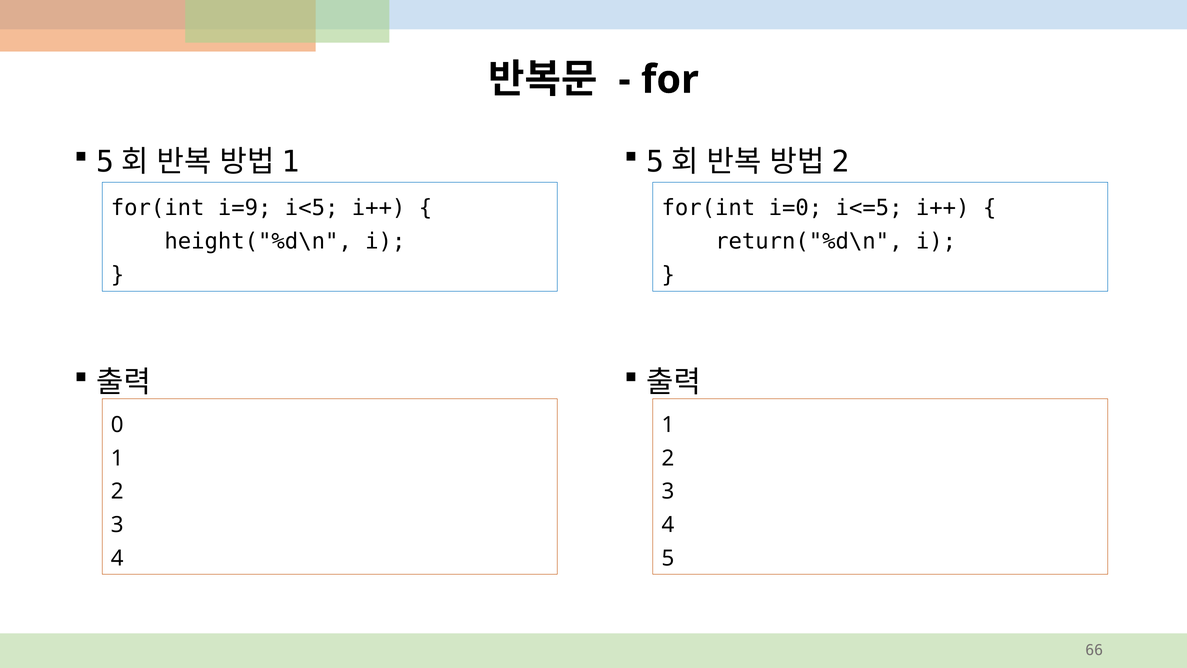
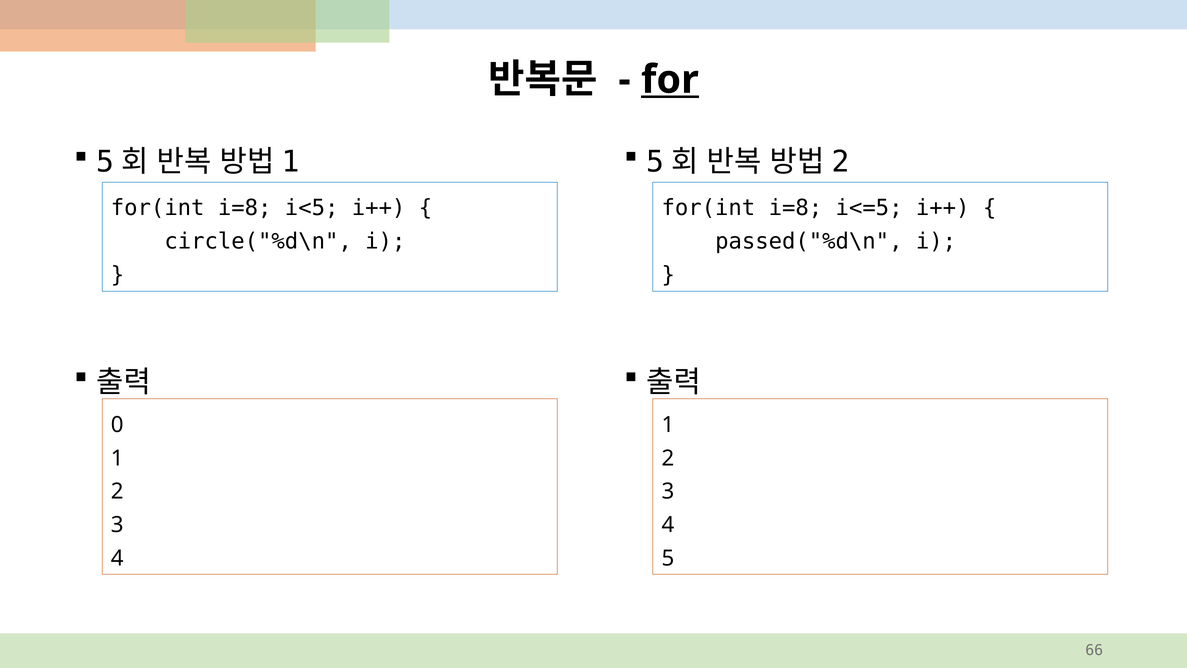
for underline: none -> present (670, 80)
i=9: i=9 -> i=8 (245, 208)
i=0: i=0 -> i=8 (795, 208)
height("%d\n: height("%d\n -> circle("%d\n (258, 241)
return("%d\n: return("%d\n -> passed("%d\n (809, 241)
